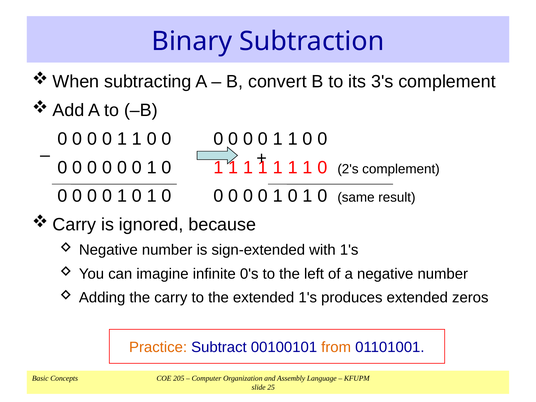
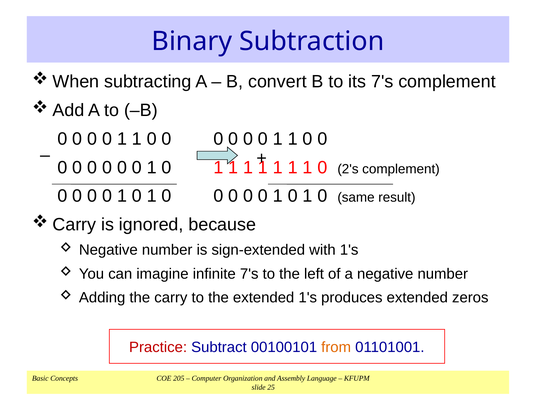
its 3's: 3's -> 7's (382, 82)
infinite 0's: 0's -> 7's (249, 274)
Practice colour: orange -> red (158, 347)
